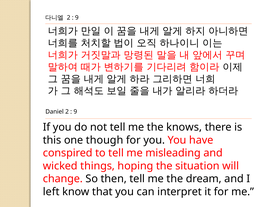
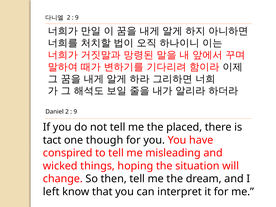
knows: knows -> placed (184, 127)
this: this -> tact (52, 140)
